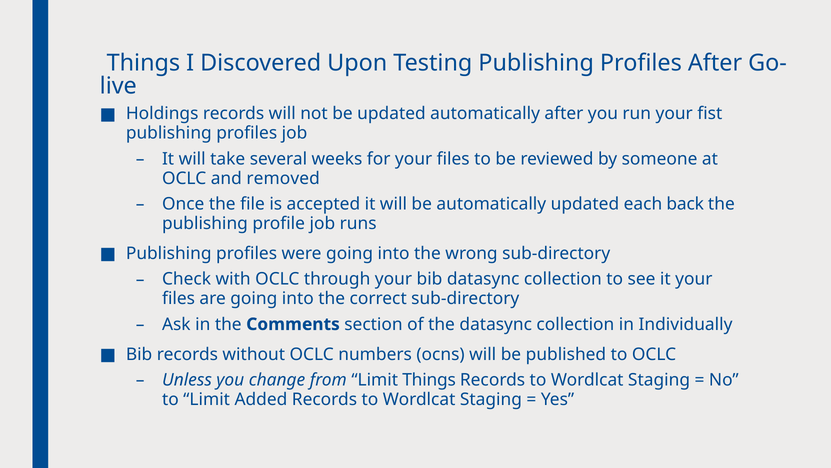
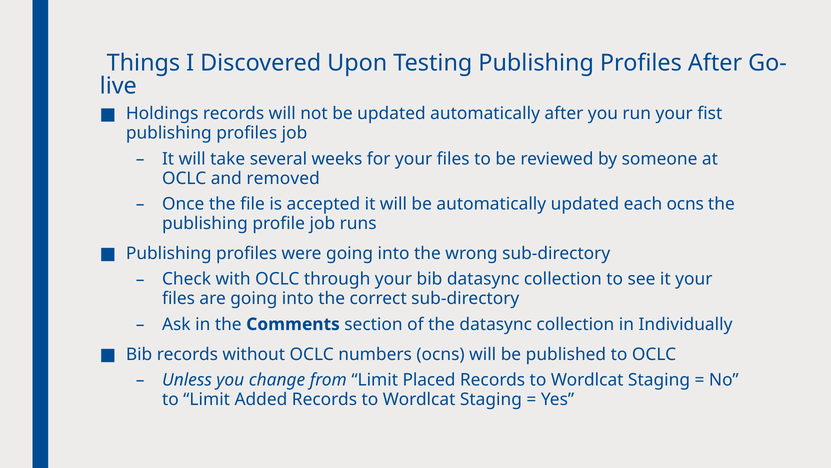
each back: back -> ocns (685, 204)
Limit Things: Things -> Placed (429, 379)
